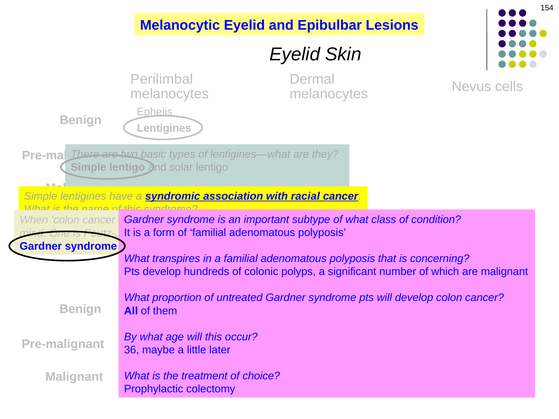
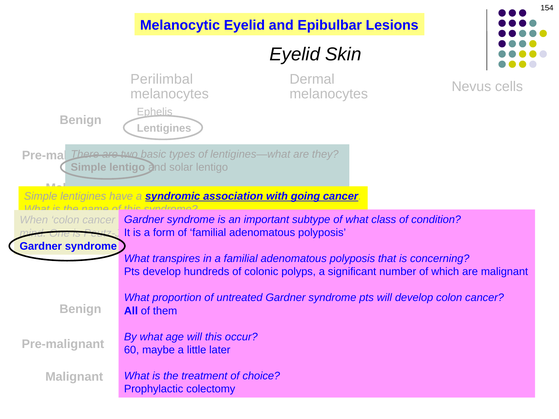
racial: racial -> going (305, 196)
36: 36 -> 60 (132, 350)
